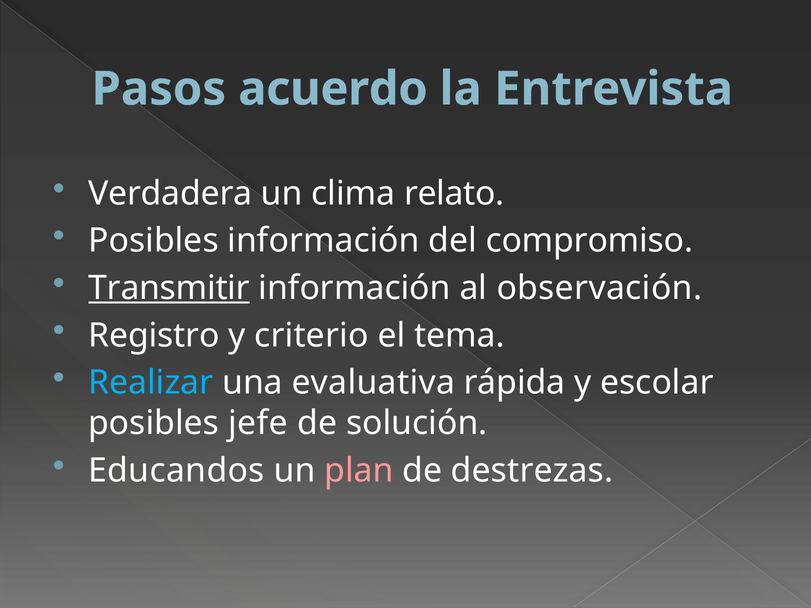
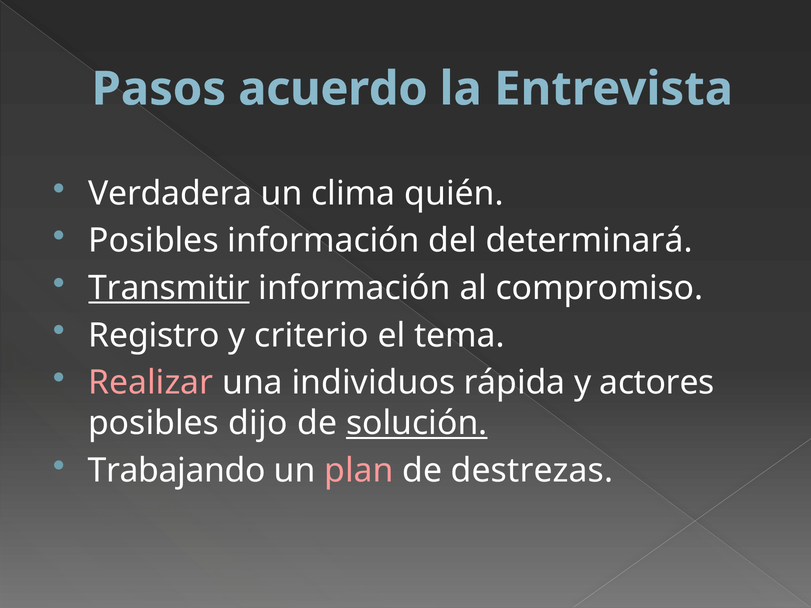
relato: relato -> quién (454, 194)
compromiso: compromiso -> determinará (589, 241)
observación: observación -> compromiso (600, 288)
Realizar colour: light blue -> pink (151, 383)
evaluativa: evaluativa -> individuos (373, 383)
escolar: escolar -> actores (657, 383)
jefe: jefe -> dijo (258, 423)
solución underline: none -> present (417, 423)
Educandos: Educandos -> Trabajando (177, 471)
